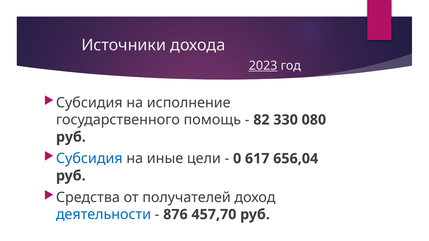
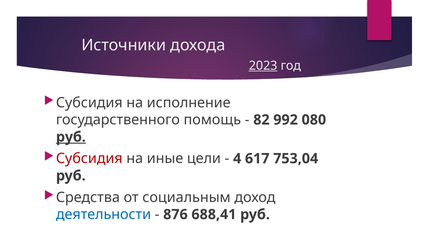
330: 330 -> 992 (286, 120)
руб underline: none -> present (71, 137)
Субсидия colour: blue -> red (89, 159)
0: 0 -> 4 (237, 159)
656,04: 656,04 -> 753,04 (296, 159)
получателей: получателей -> социальным (187, 198)
457,70: 457,70 -> 688,41 (214, 215)
